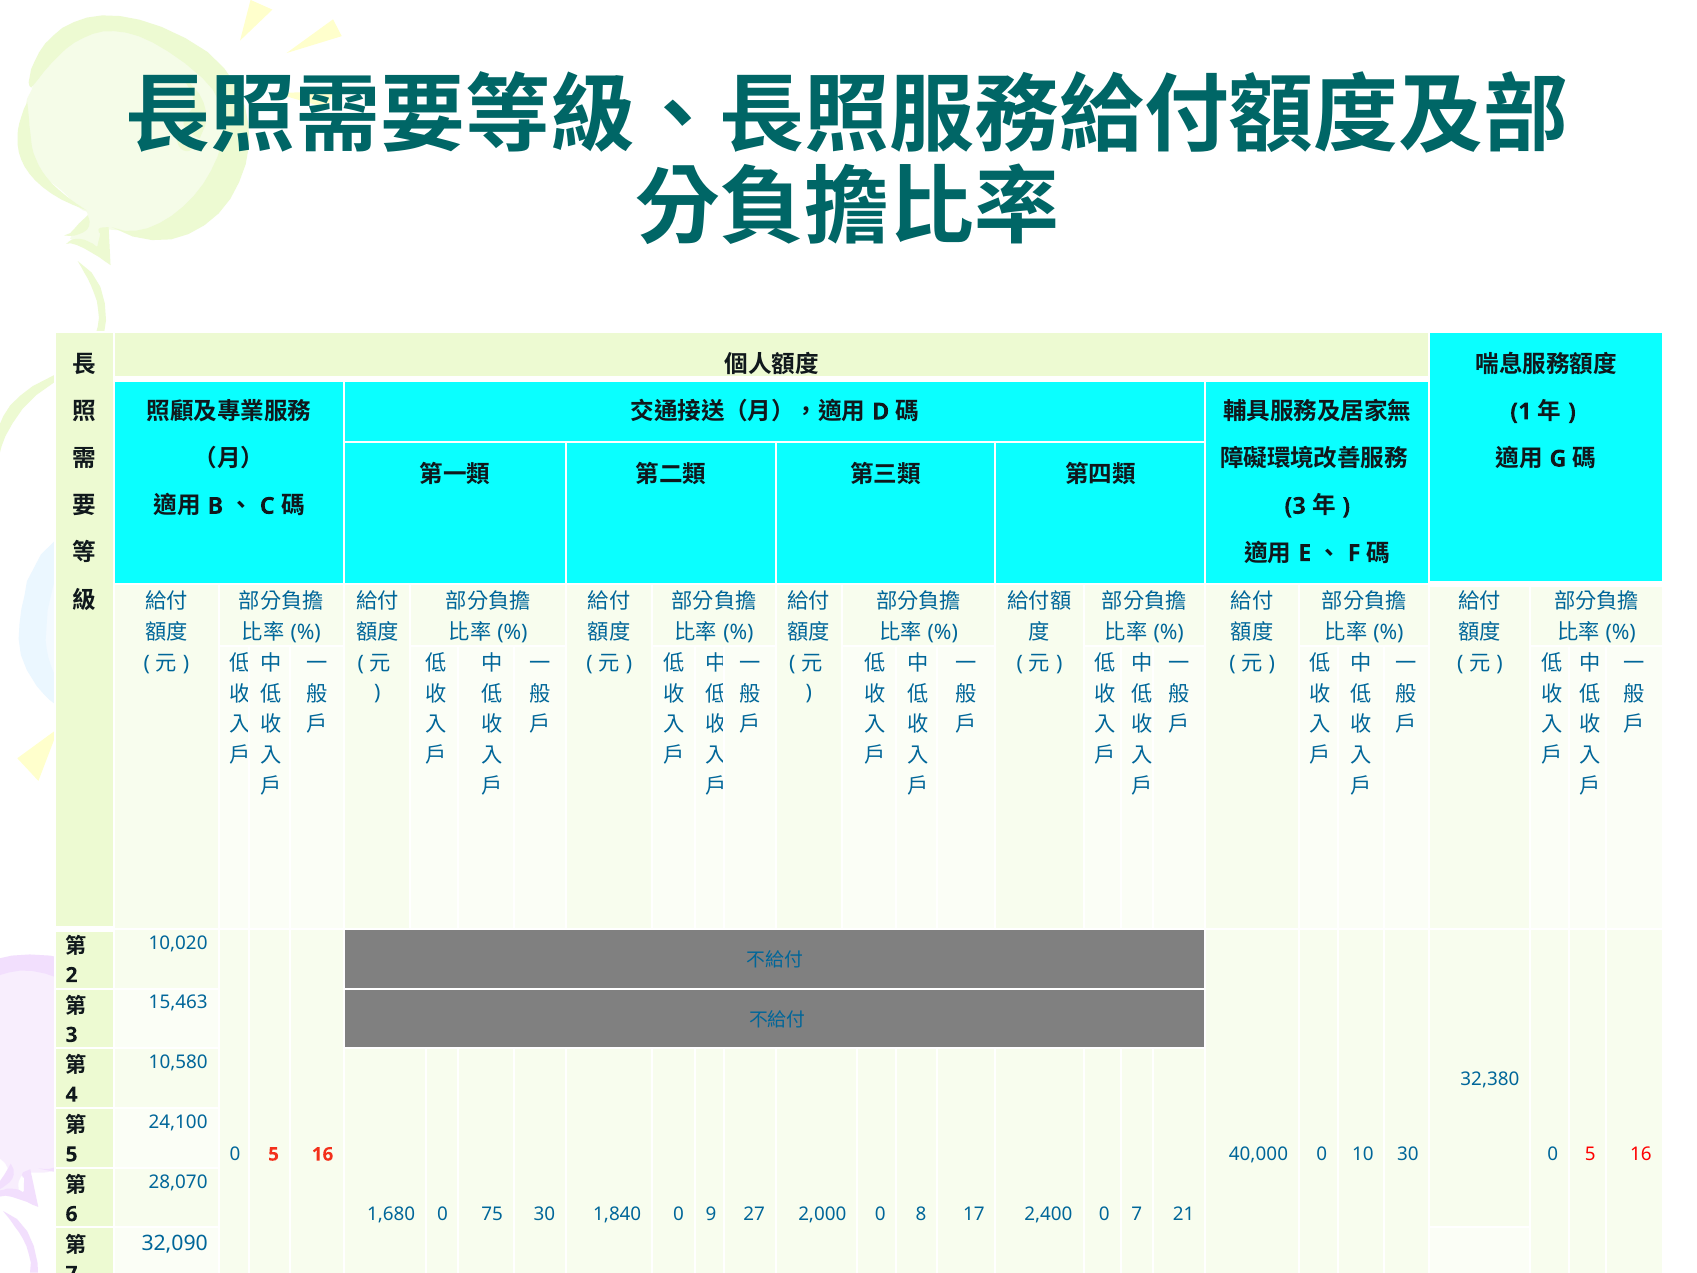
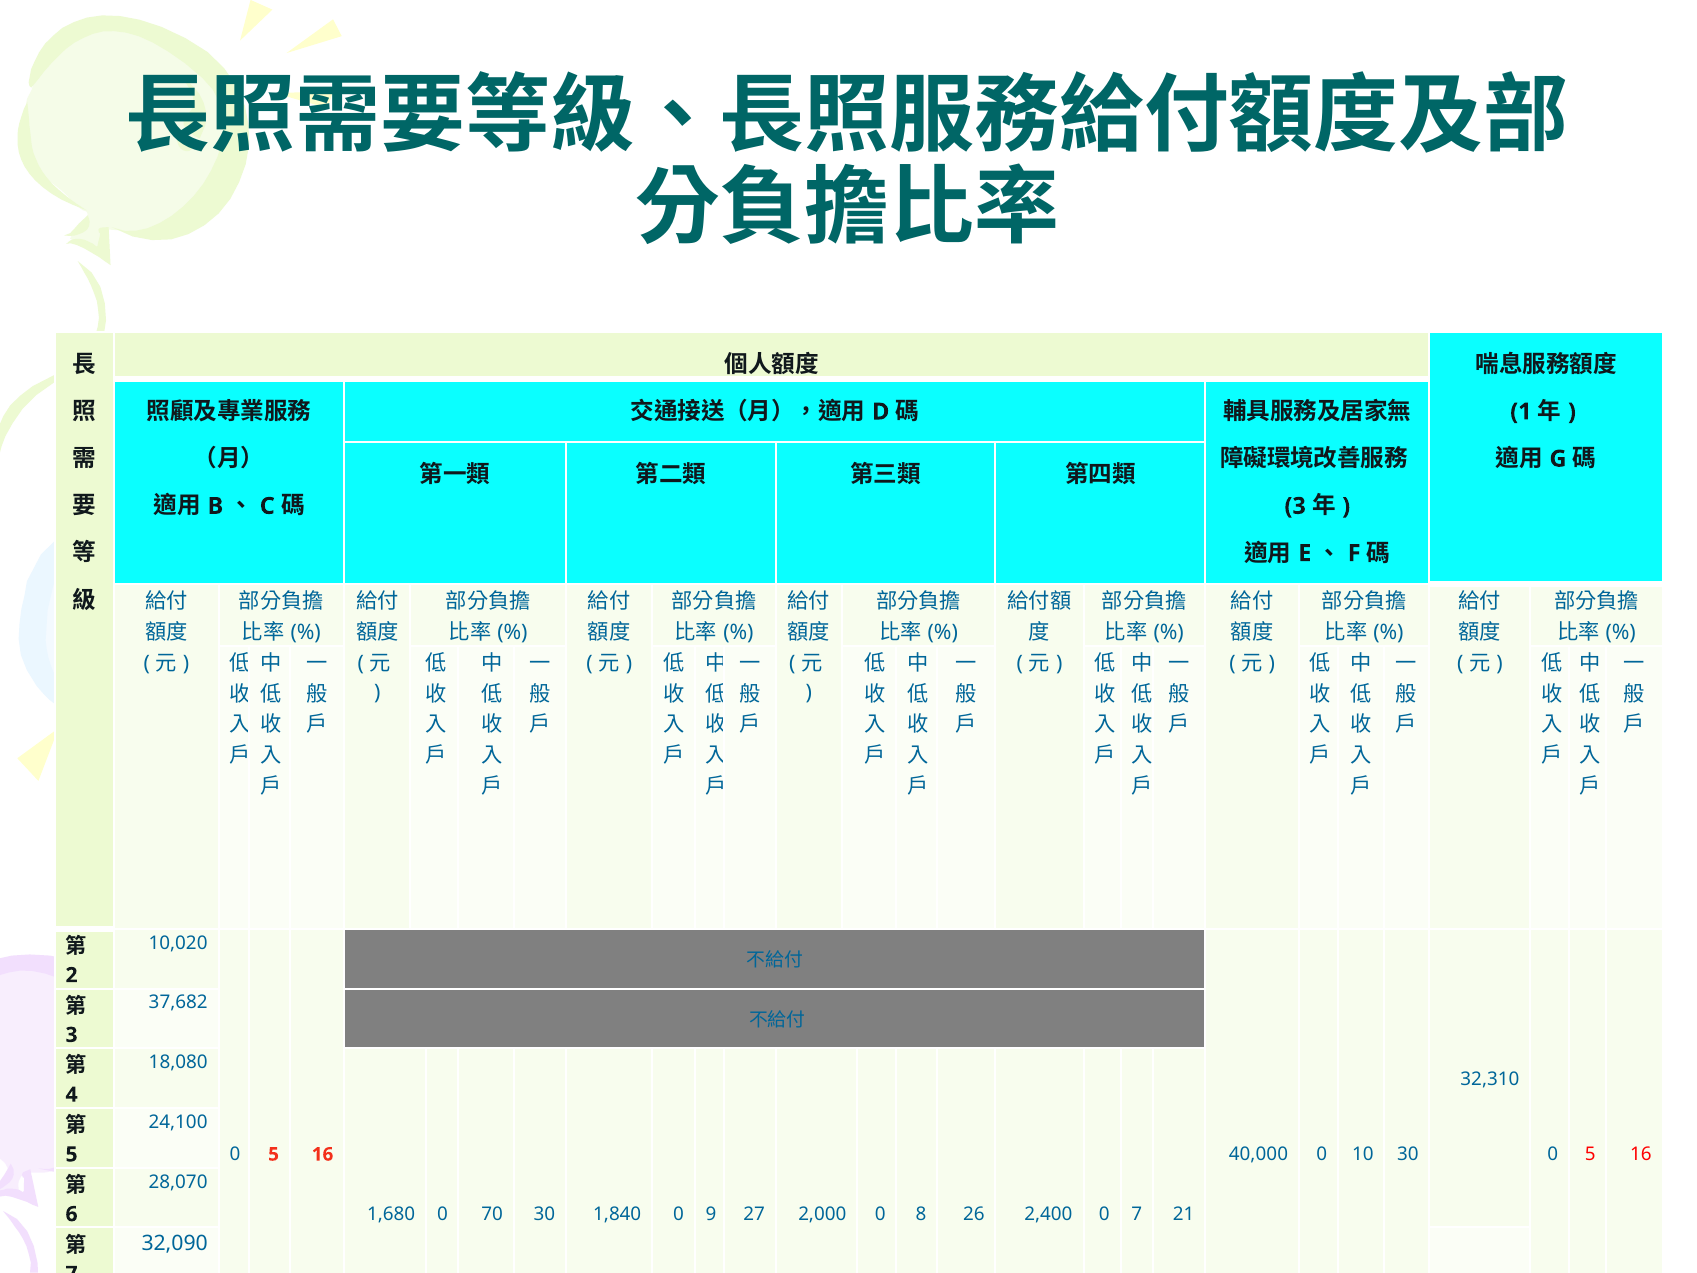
15,463: 15,463 -> 37,682 (178, 1002)
10,580: 10,580 -> 18,080 (178, 1062)
32,380: 32,380 -> 32,310 (1490, 1079)
75: 75 -> 70 (492, 1214)
17: 17 -> 26 (974, 1214)
